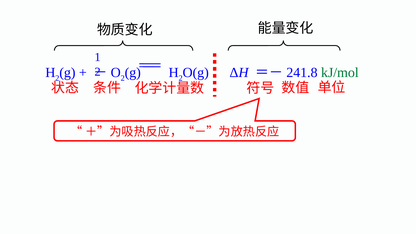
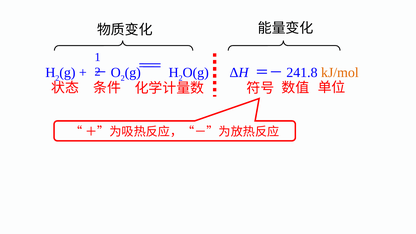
kJ/mol colour: green -> orange (340, 73)
